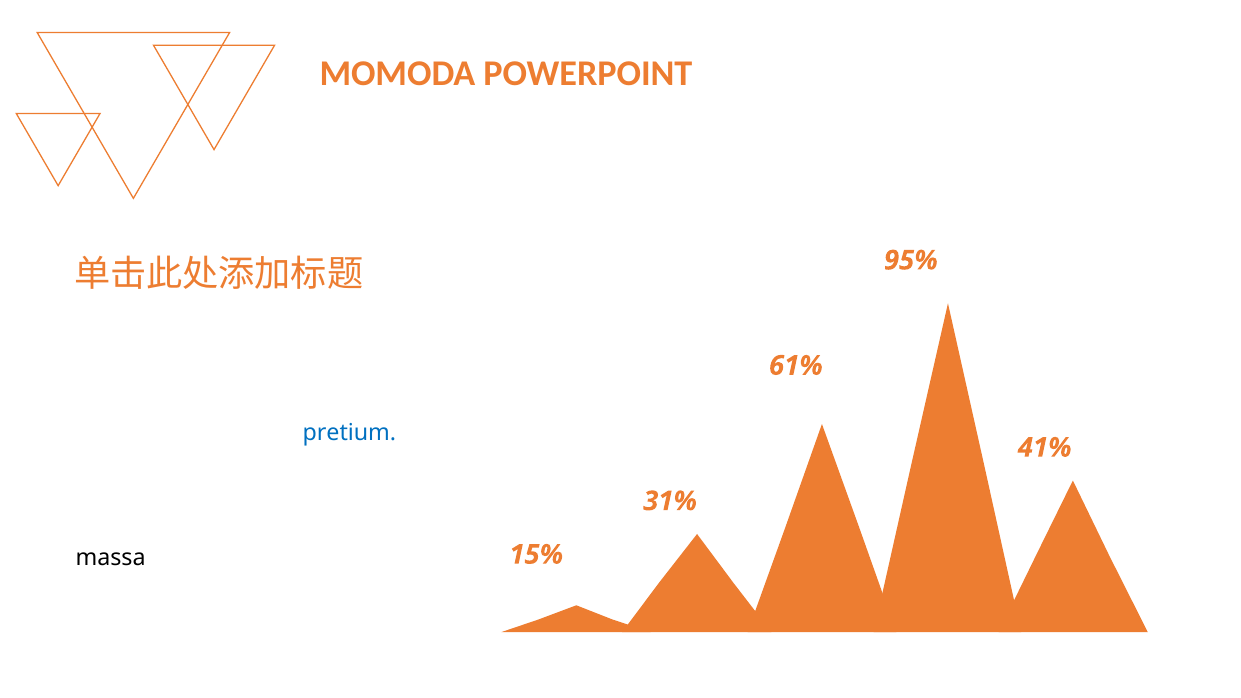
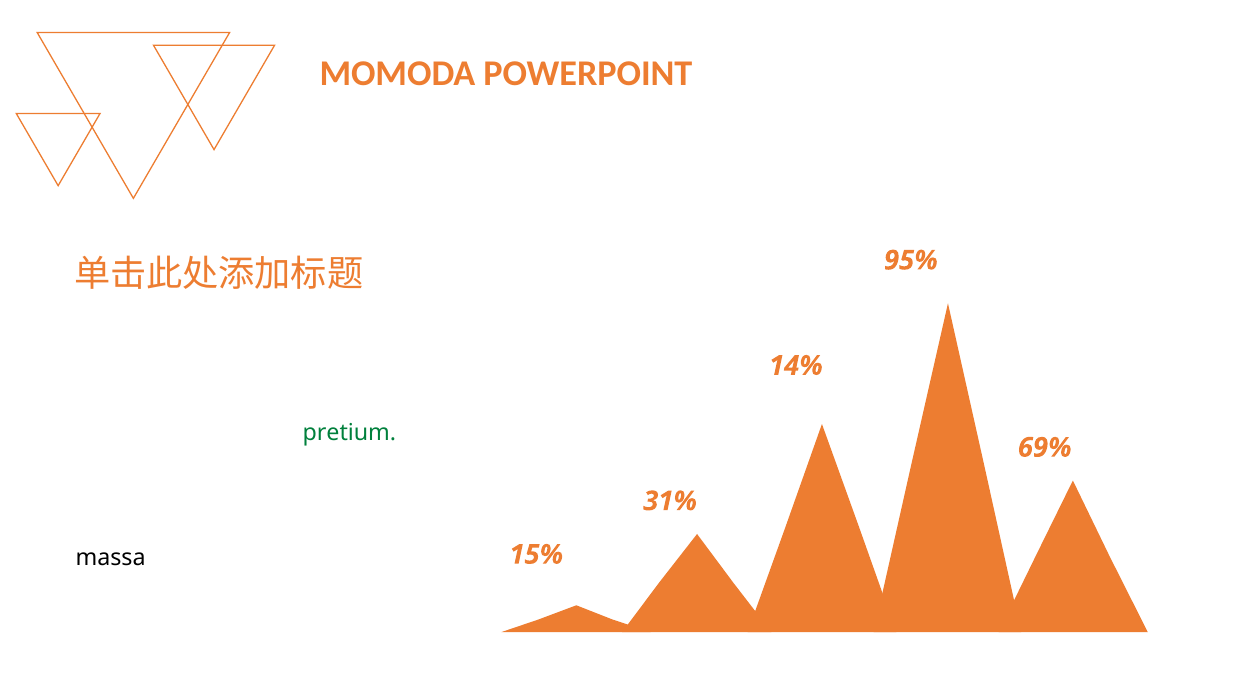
61%: 61% -> 14% (796, 366)
pretium colour: blue -> green (349, 433)
41%: 41% -> 69% (1045, 448)
